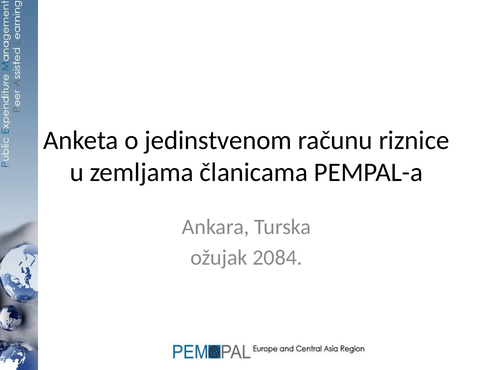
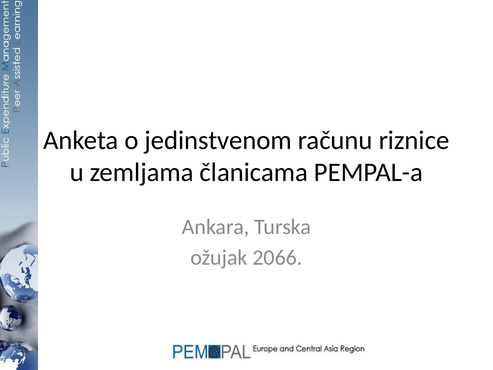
2084: 2084 -> 2066 (277, 257)
